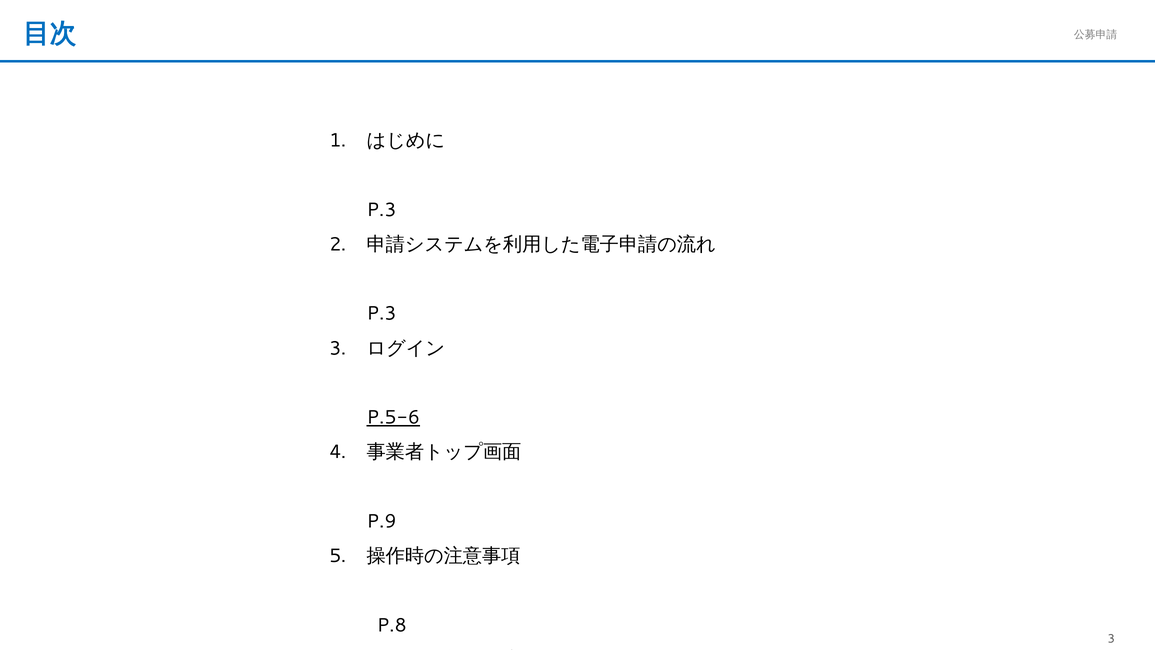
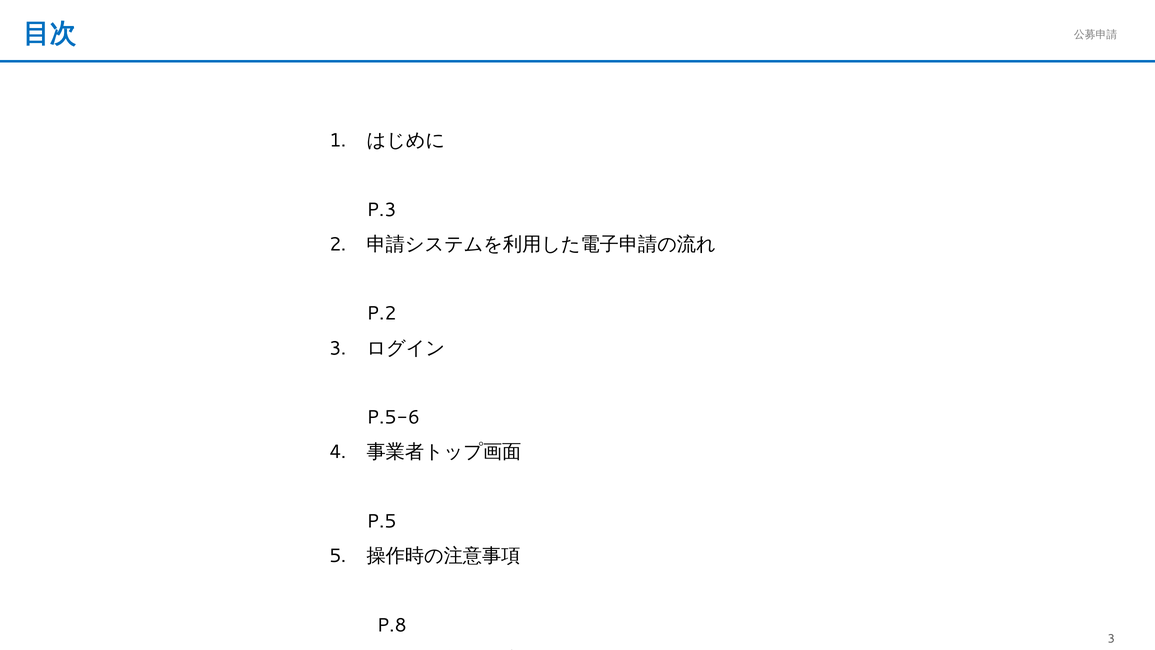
P.3: P.3 -> P.2 (382, 313)
P.5-6 underline: present -> none (393, 417)
P.9: P.9 -> P.5 (382, 521)
